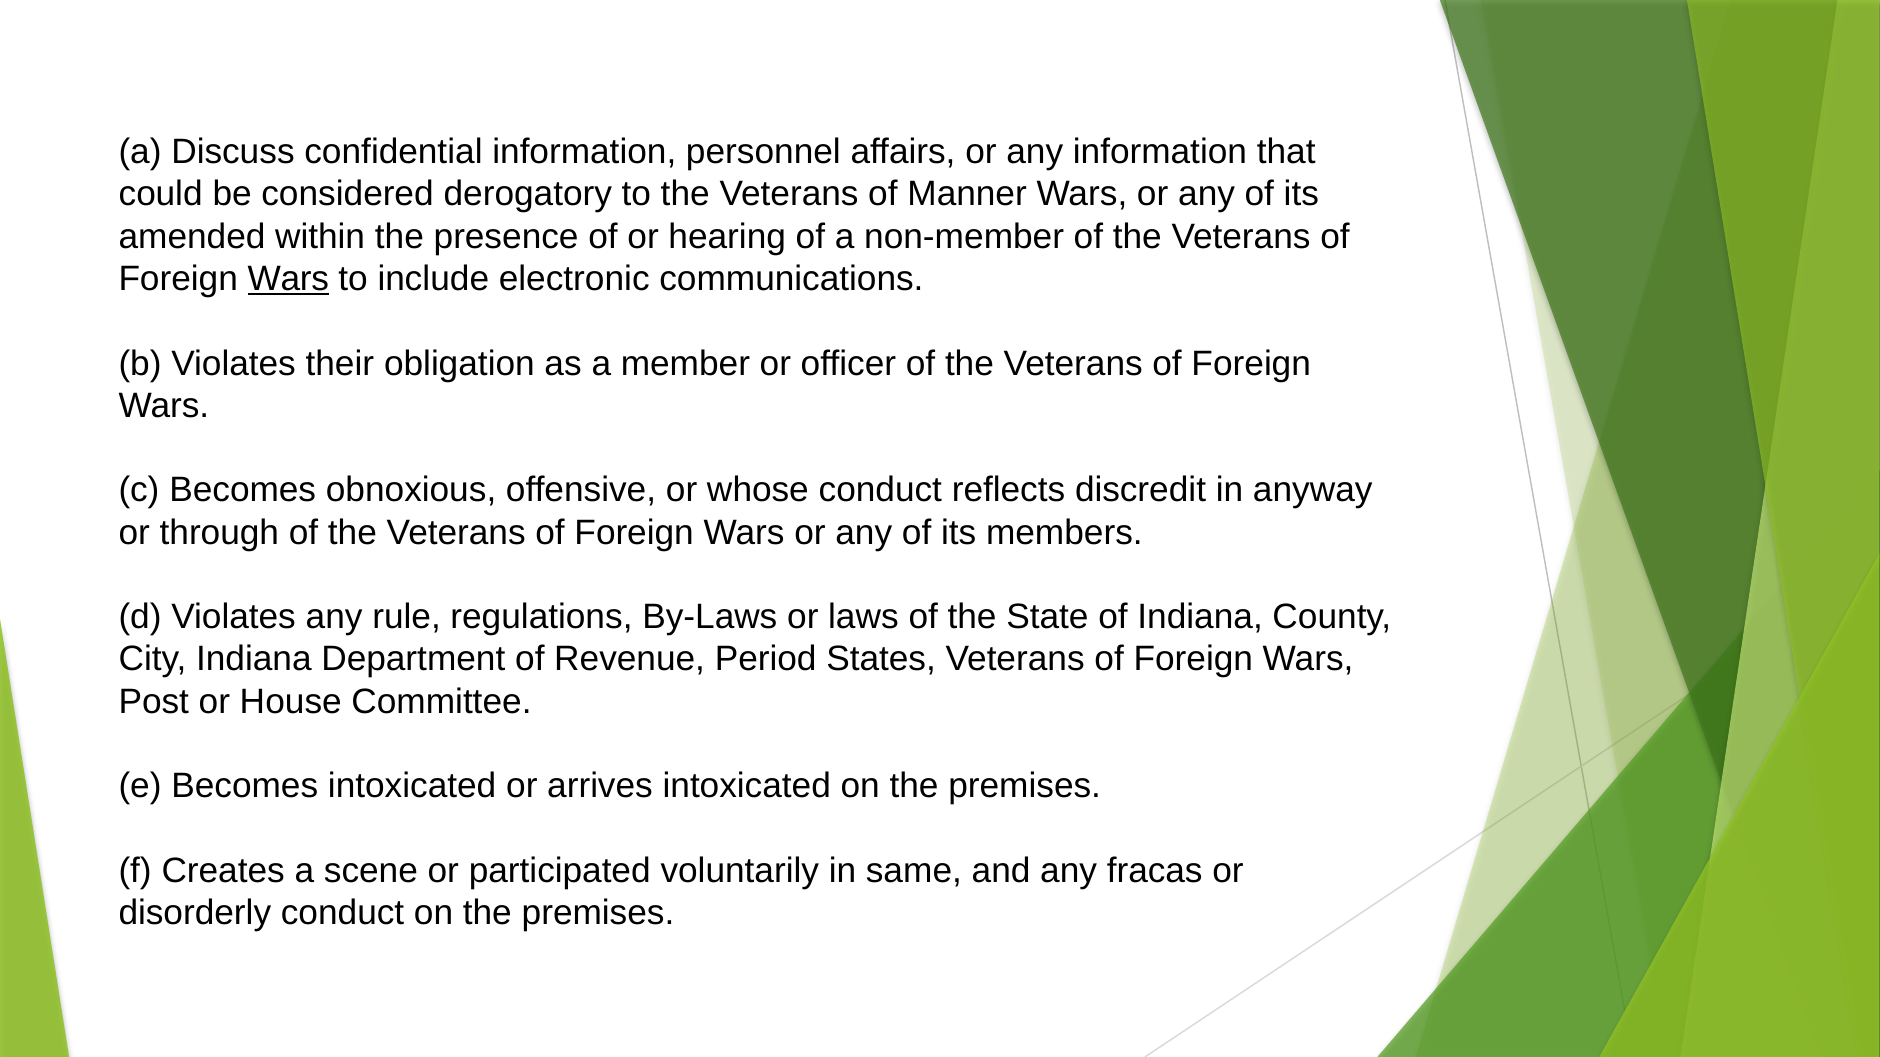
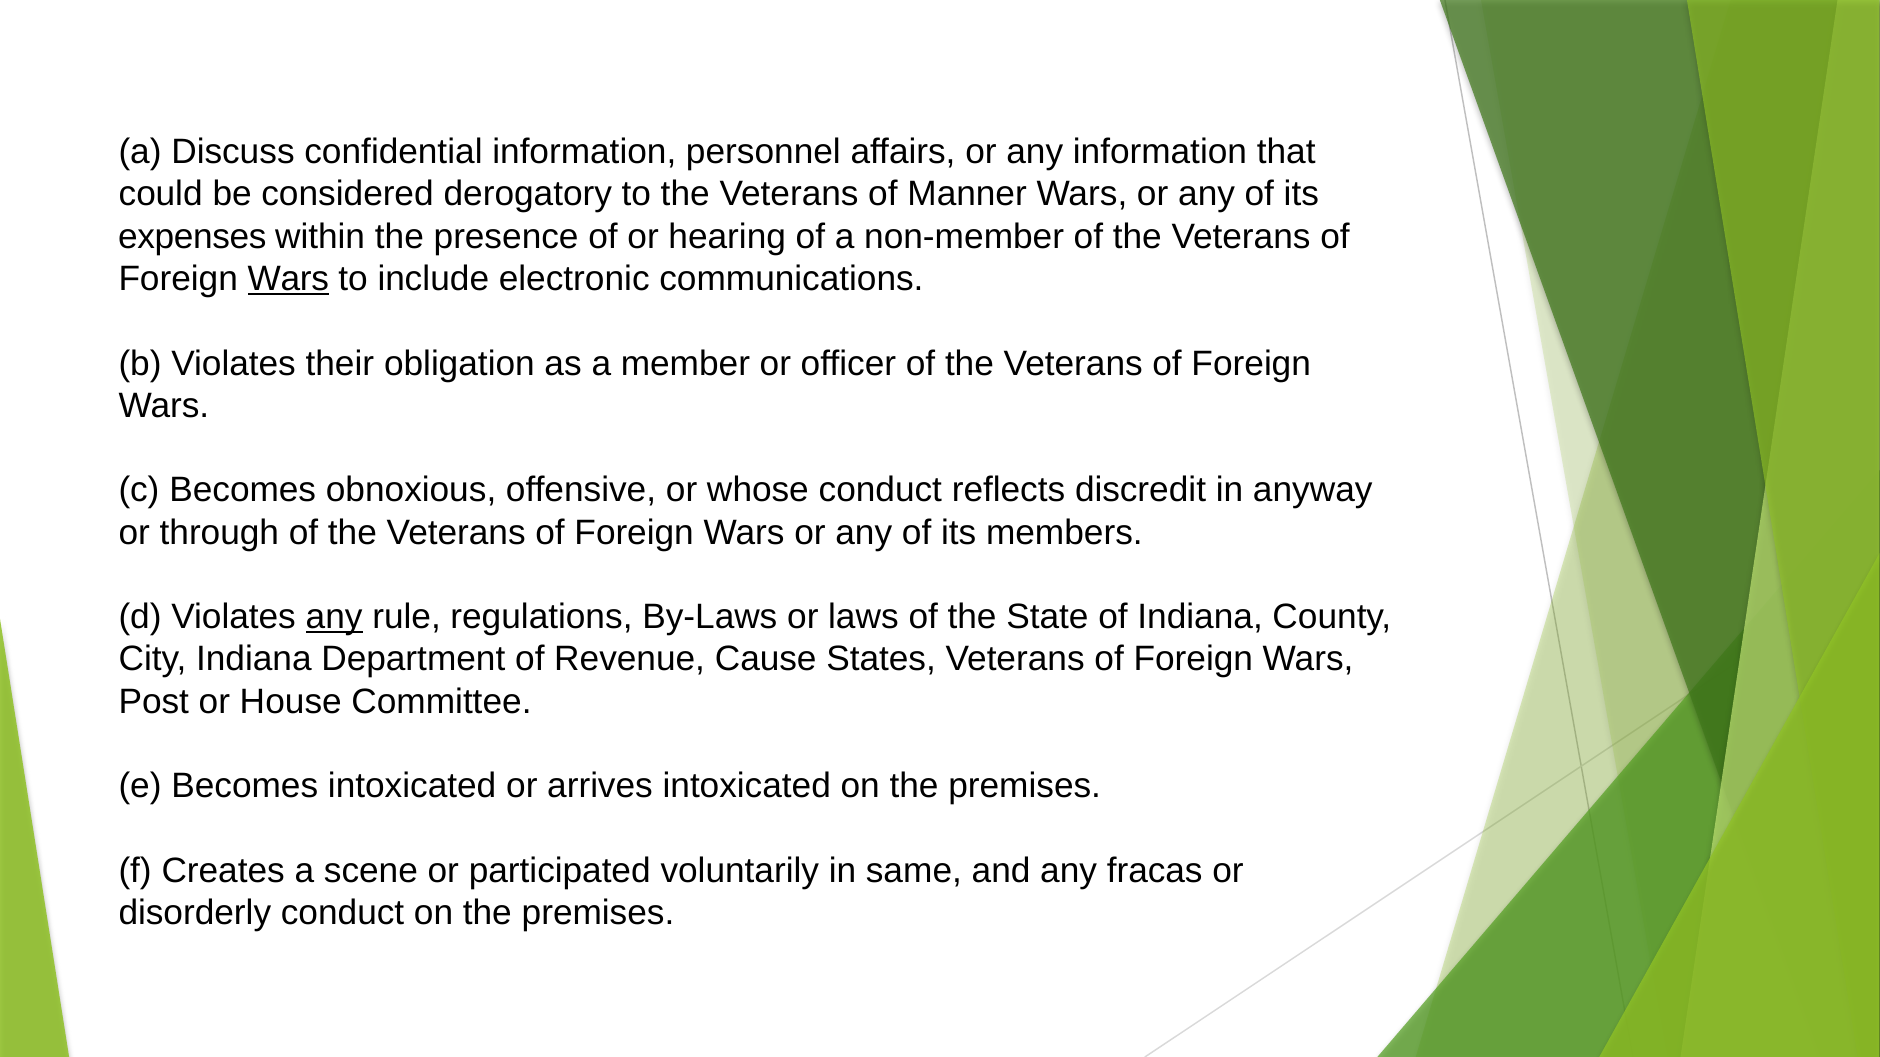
amended: amended -> expenses (192, 237)
any underline: none -> present (334, 617)
Period: Period -> Cause (766, 660)
